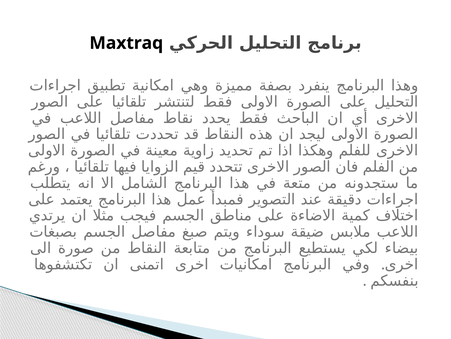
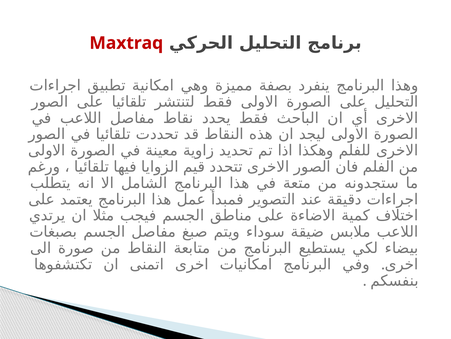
Maxtraq colour: black -> red (126, 43)
